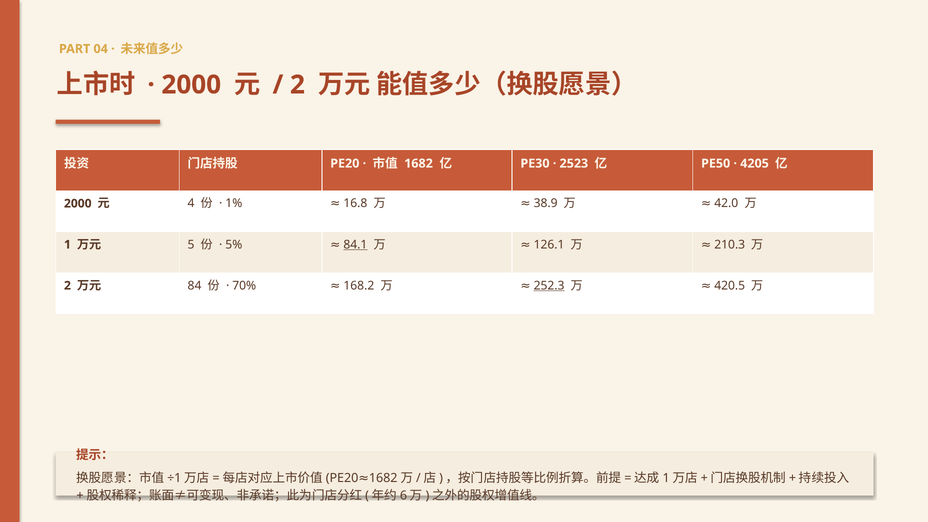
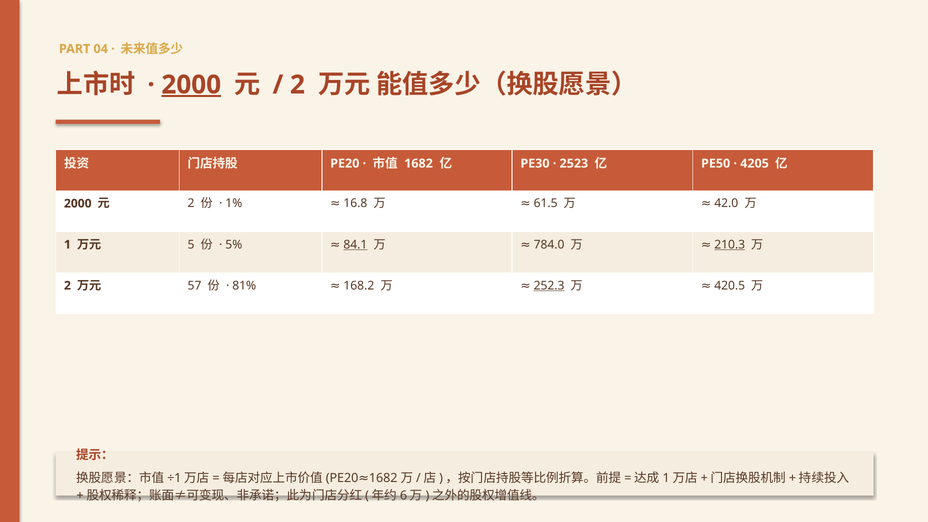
2000 underline: none -> present (191, 85)
4: 4 -> 2 (191, 204)
38.9: 38.9 -> 61.5 (546, 204)
126.1: 126.1 -> 784.0 (549, 245)
210.3 underline: none -> present (730, 245)
84: 84 -> 57 (195, 286)
70%: 70% -> 81% (244, 286)
